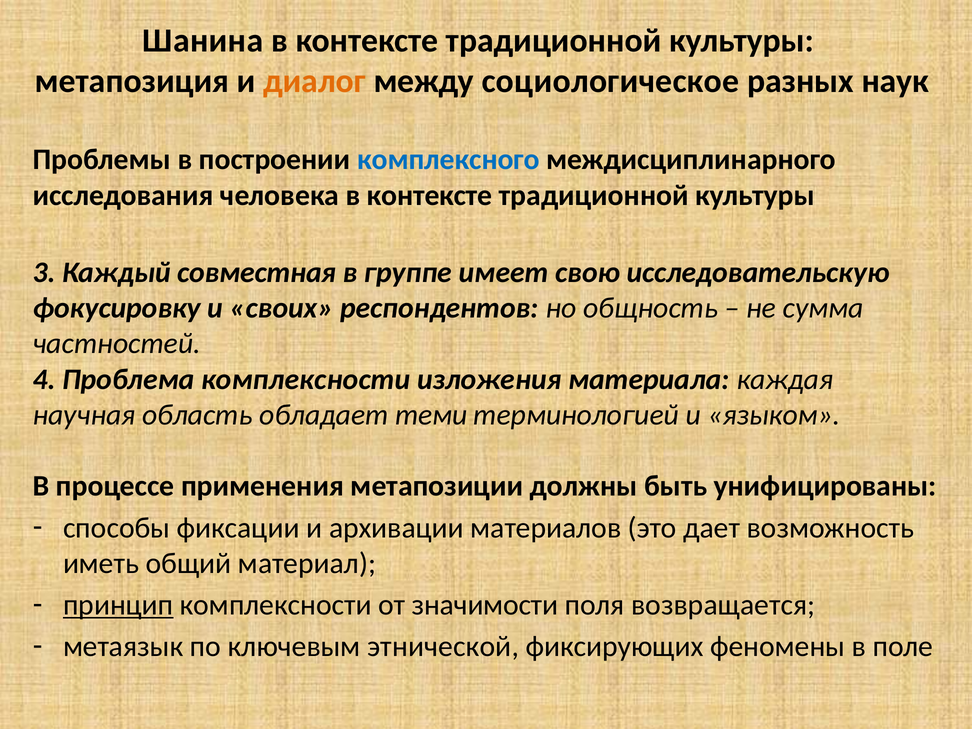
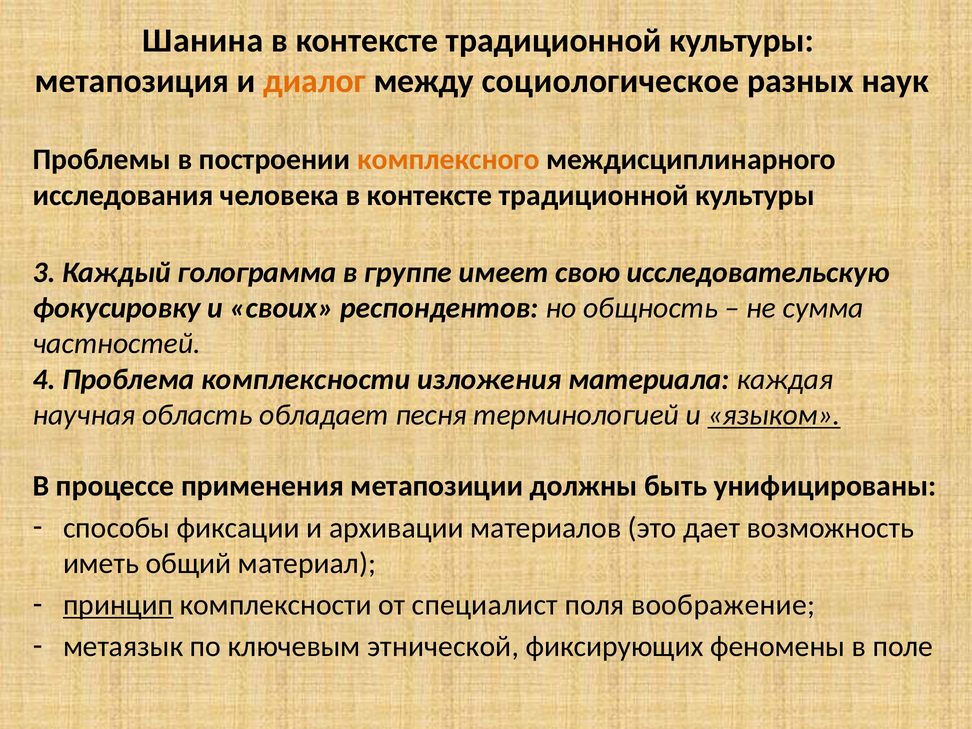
комплексного colour: blue -> orange (448, 160)
совместная: совместная -> голограмма (257, 272)
теми: теми -> песня (431, 415)
языком underline: none -> present (774, 415)
значимости: значимости -> специалист (485, 605)
возвращается: возвращается -> воображение (723, 605)
